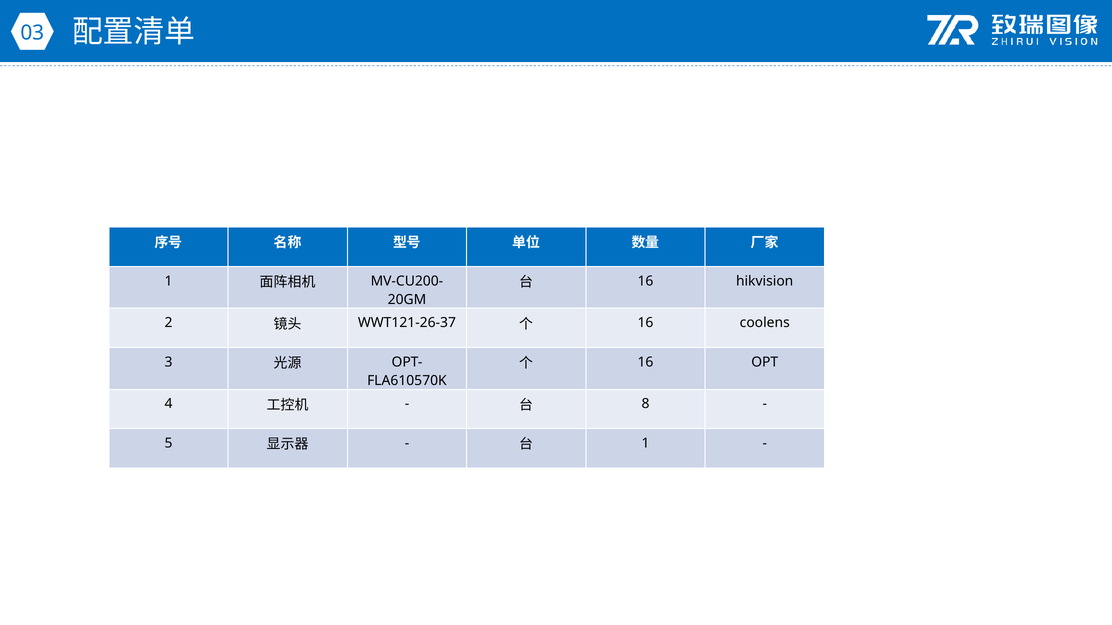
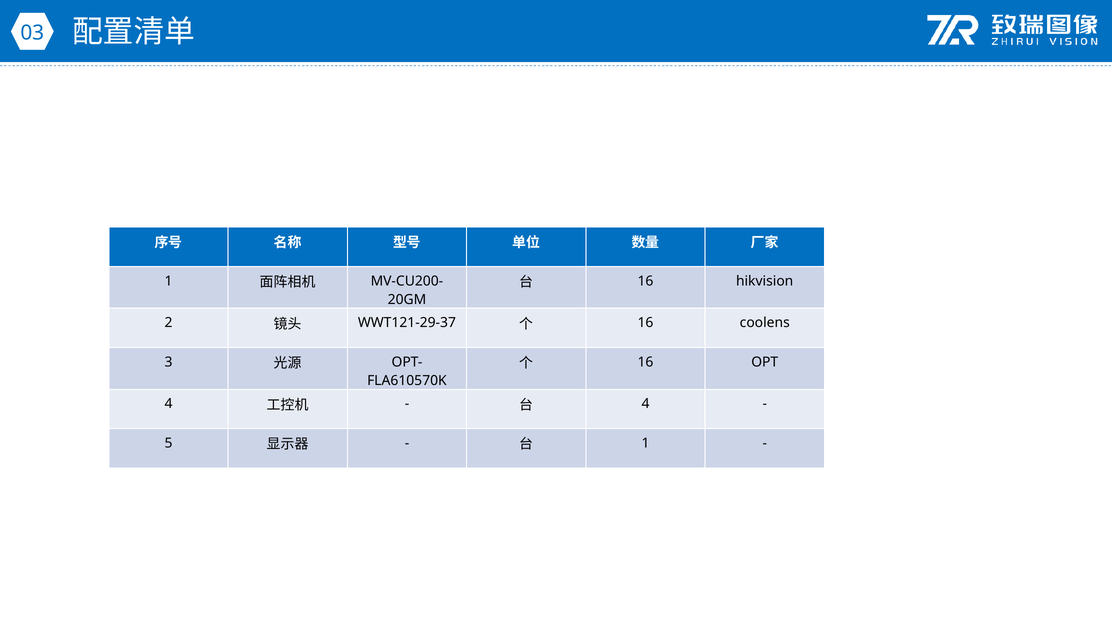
WWT121-26-37: WWT121-26-37 -> WWT121-29-37 (407, 323)
8: 8 -> 4 (646, 404)
